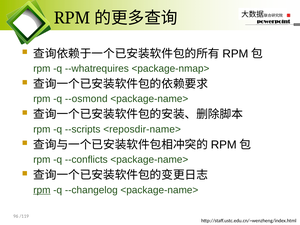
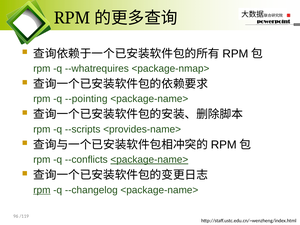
--osmond: --osmond -> --pointing (86, 99)
<reposdir-name>: <reposdir-name> -> <provides-name> (142, 129)
<package-name> underline: none -> present (149, 160)
